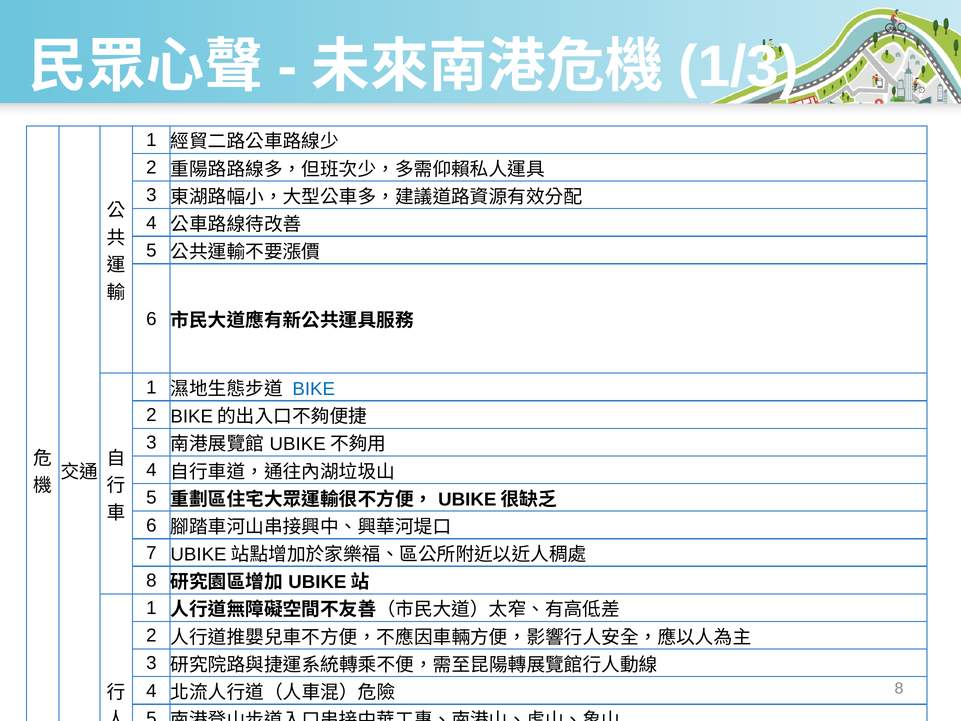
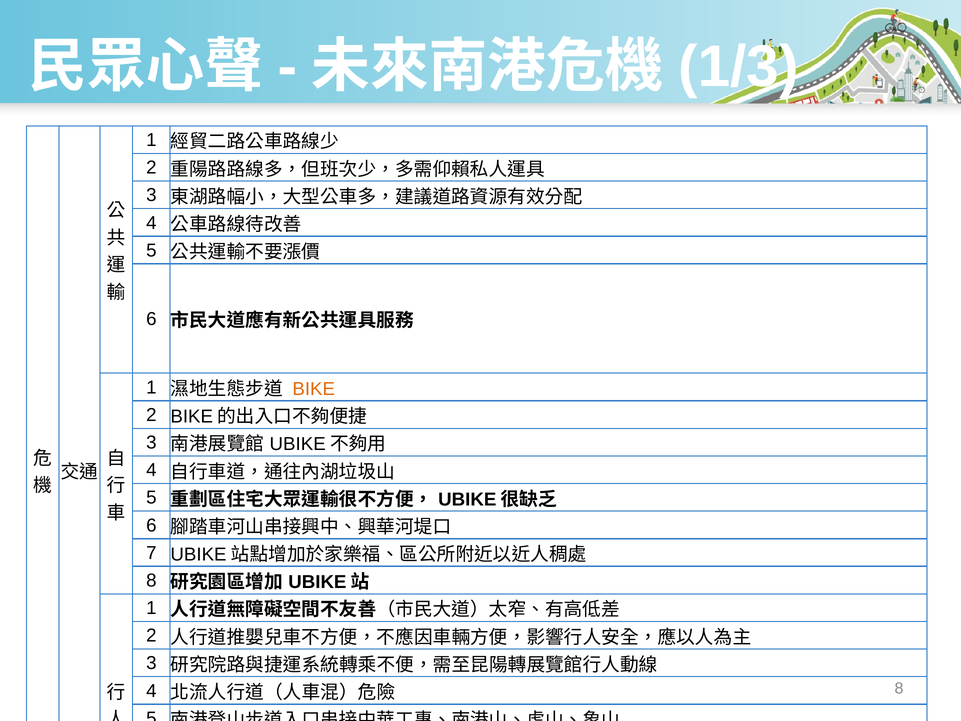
BIKE colour: blue -> orange (314, 389)
